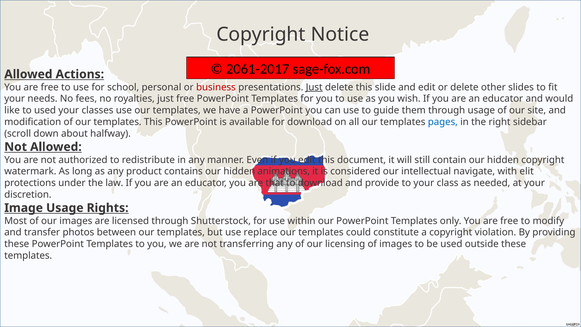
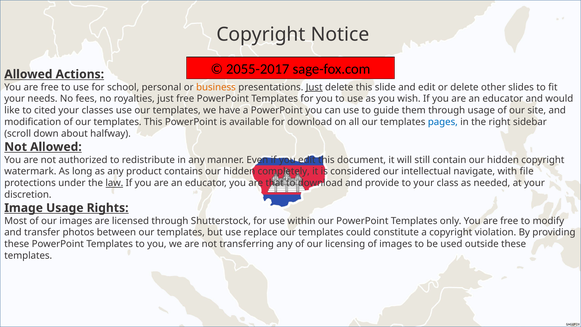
2061-2017: 2061-2017 -> 2055-2017 (258, 69)
business colour: red -> orange (216, 87)
to used: used -> cited (45, 110)
animations: animations -> completely (284, 171)
elit: elit -> file (527, 171)
law underline: none -> present (114, 183)
